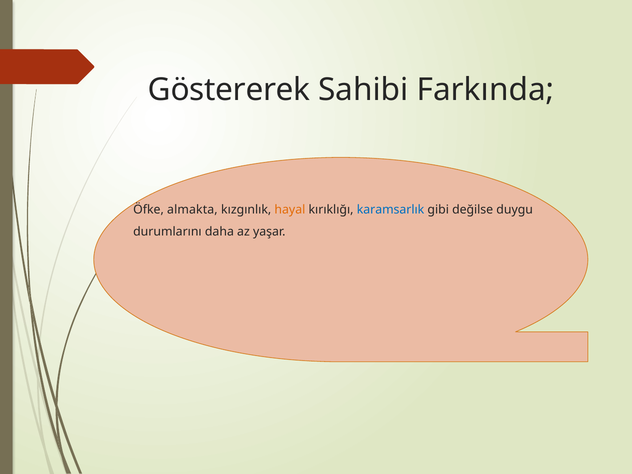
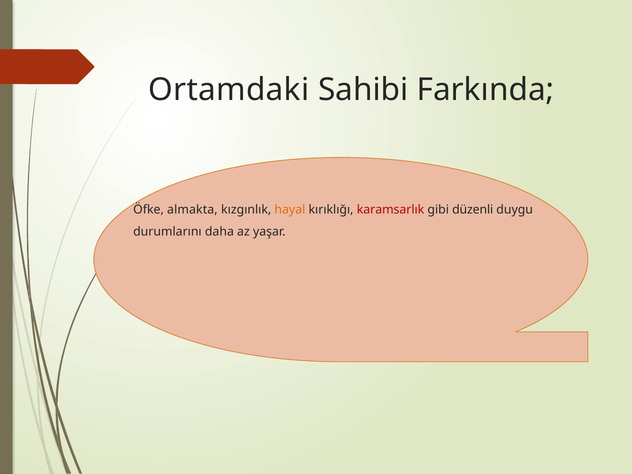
Göstererek: Göstererek -> Ortamdaki (229, 90)
karamsarlık colour: blue -> red (391, 210)
değilse: değilse -> düzenli (473, 210)
